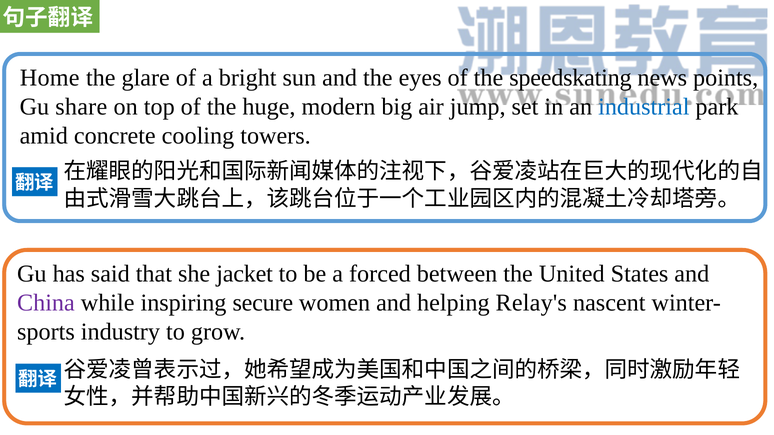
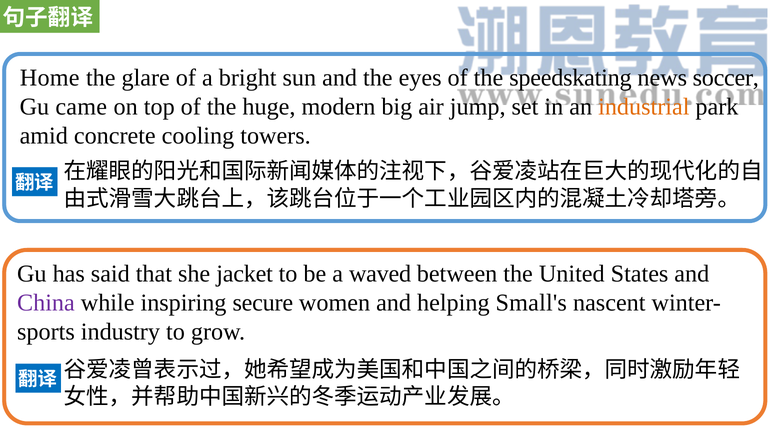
points: points -> soccer (726, 78)
share: share -> came (81, 107)
industrial colour: blue -> orange (644, 107)
forced: forced -> waved (380, 274)
Relay's: Relay's -> Small's (531, 303)
